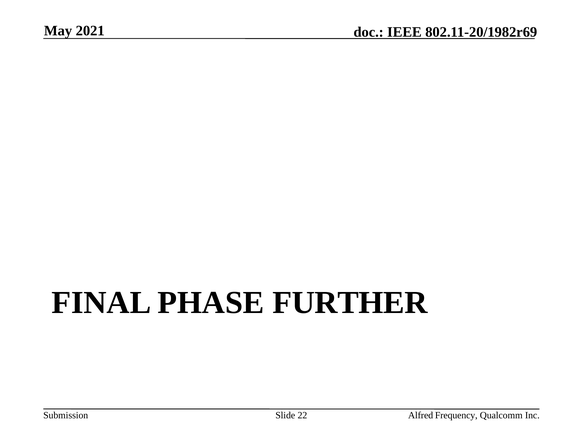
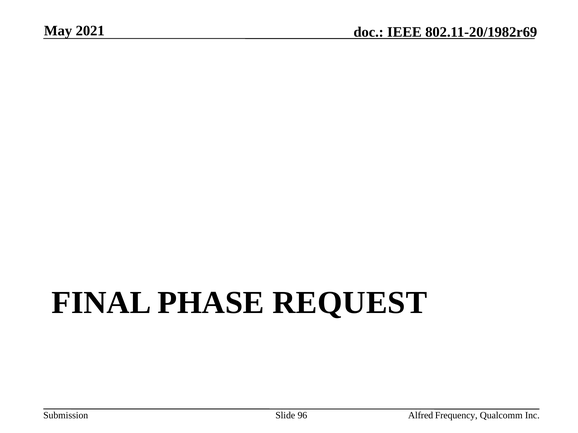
FURTHER: FURTHER -> REQUEST (350, 303)
22: 22 -> 96 (302, 416)
